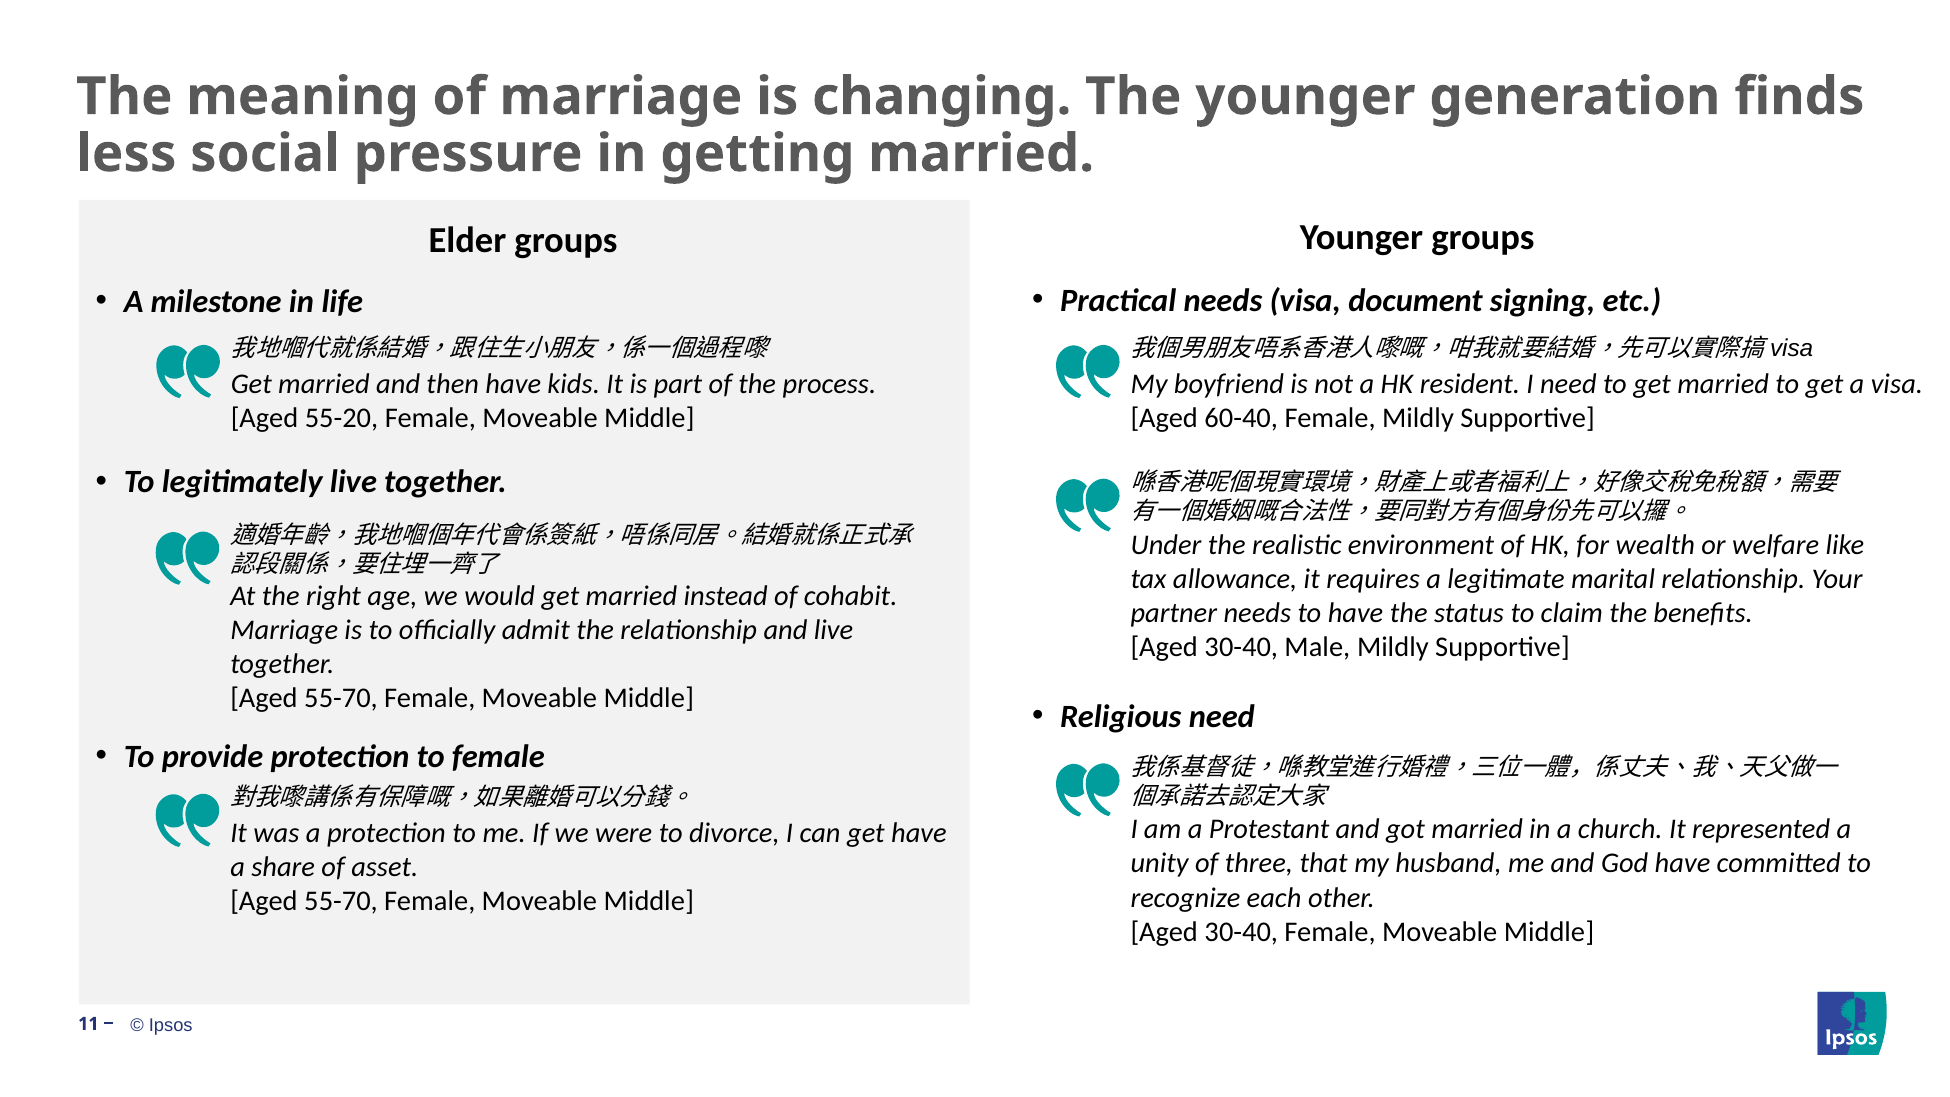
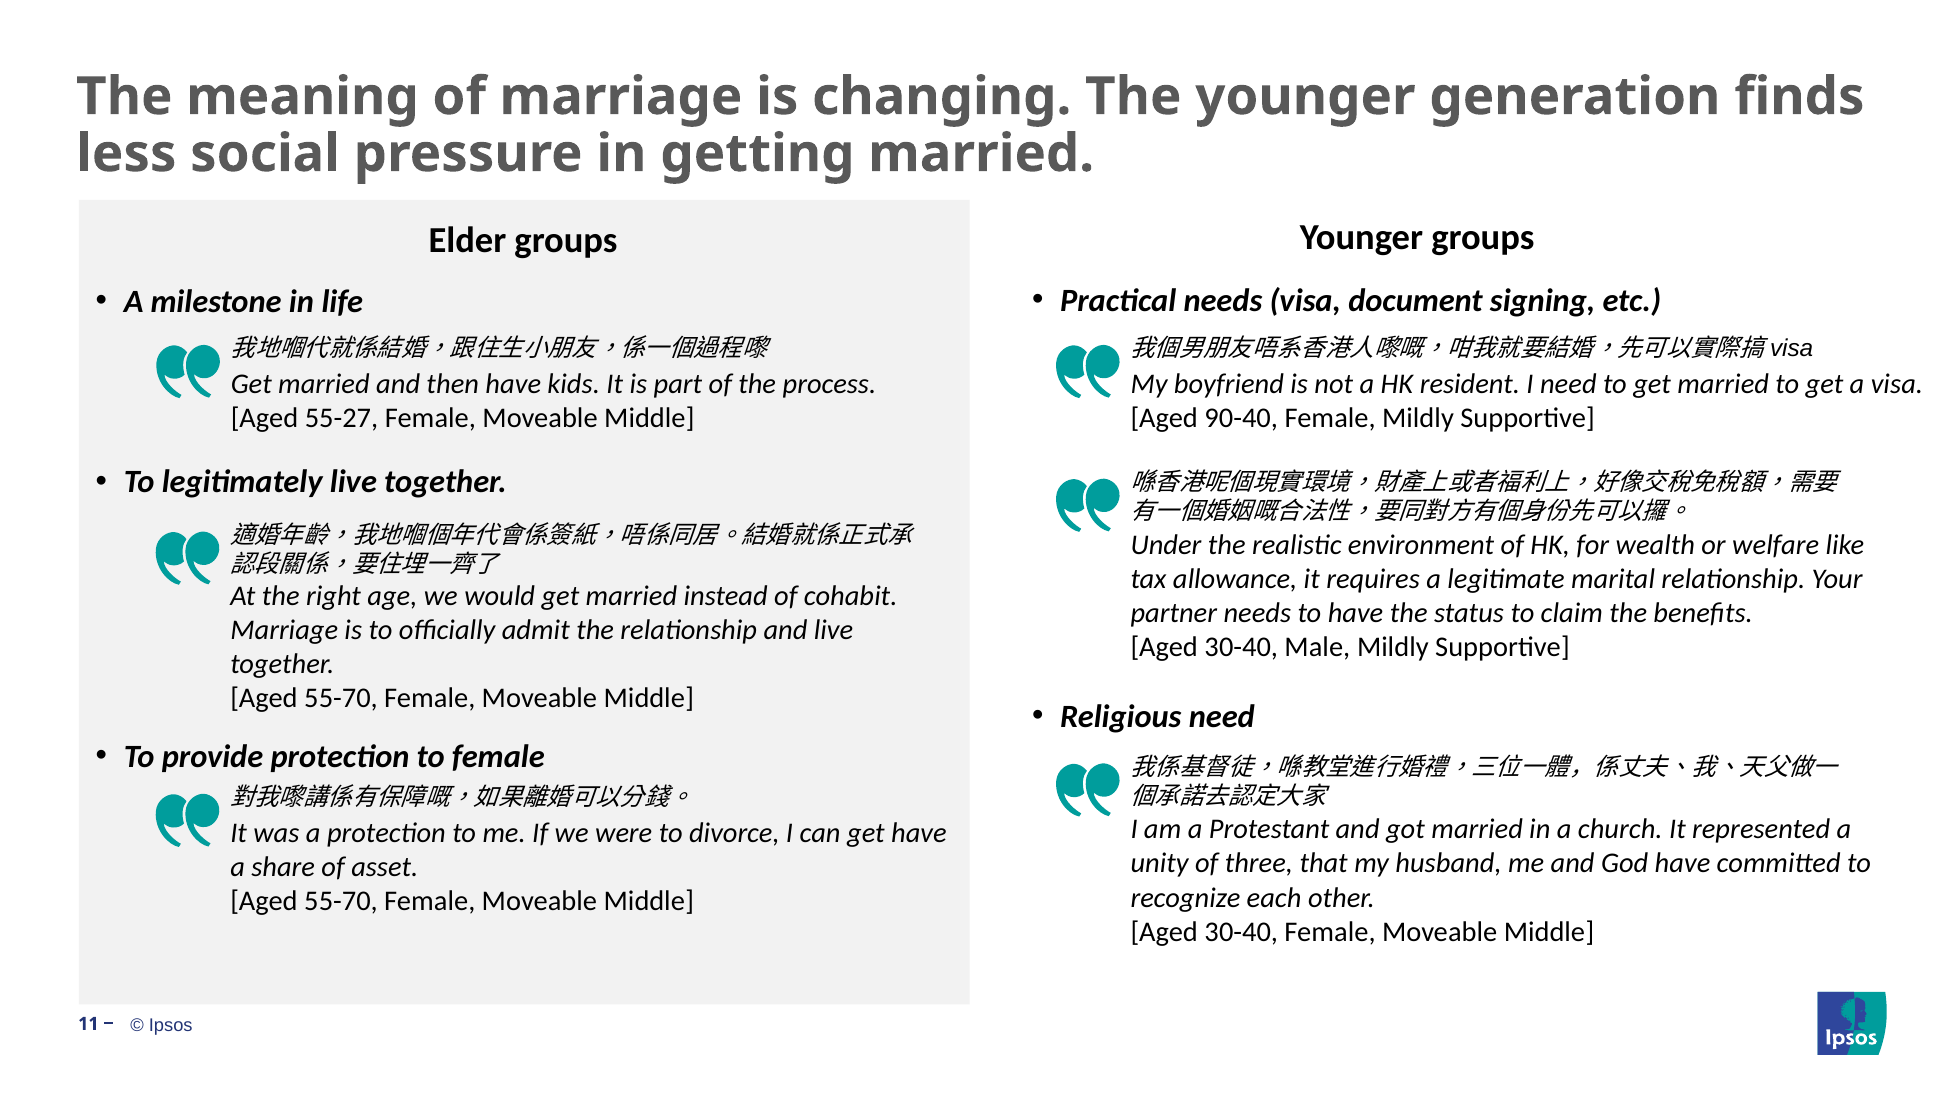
55-20: 55-20 -> 55-27 (342, 418)
60-40: 60-40 -> 90-40 (1241, 418)
